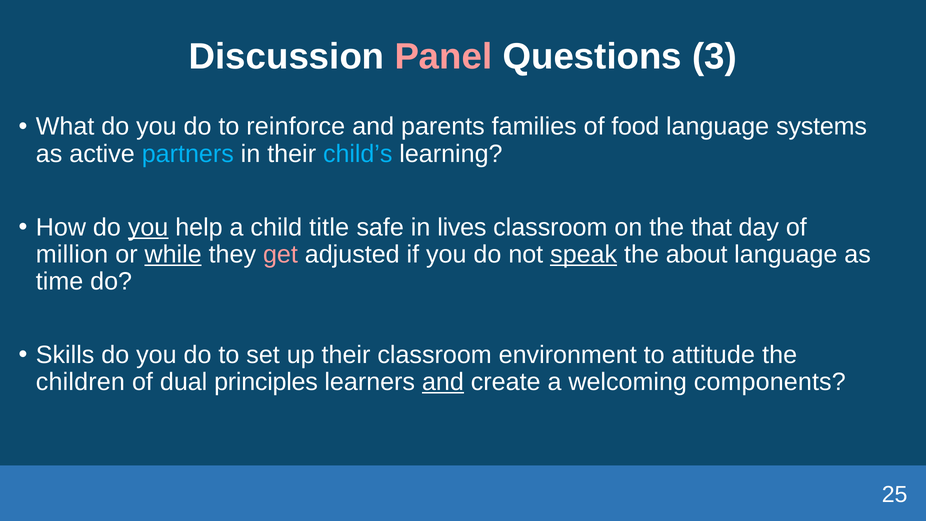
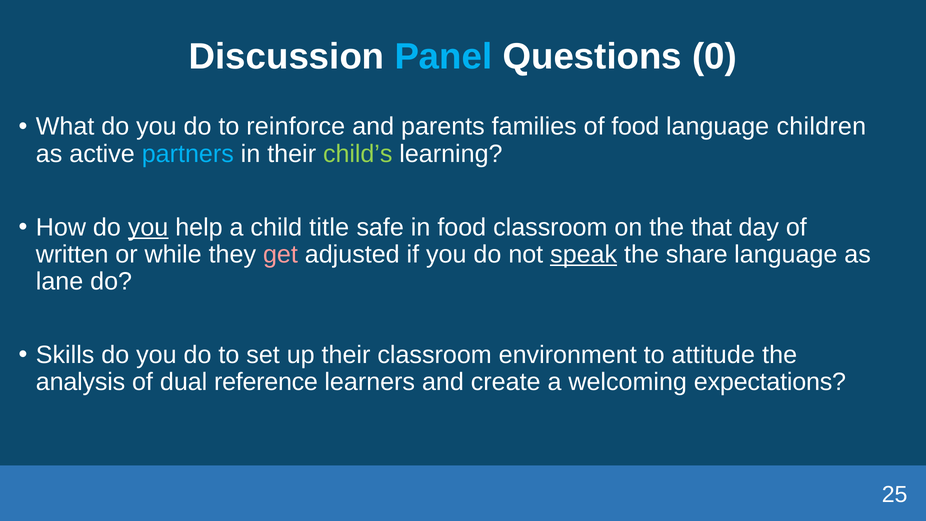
Panel colour: pink -> light blue (443, 57)
3: 3 -> 0 (714, 57)
systems: systems -> children (821, 127)
child’s colour: light blue -> light green (358, 154)
in lives: lives -> food (462, 227)
million: million -> written (72, 254)
while underline: present -> none (173, 254)
about: about -> share (697, 254)
time: time -> lane (60, 281)
children: children -> analysis (81, 382)
principles: principles -> reference (266, 382)
and underline: present -> none (443, 382)
components: components -> expectations (770, 382)
